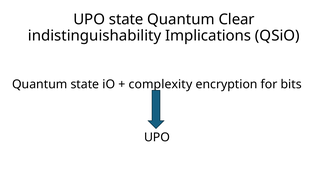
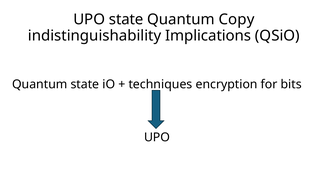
Clear: Clear -> Copy (237, 19)
complexity: complexity -> techniques (160, 84)
